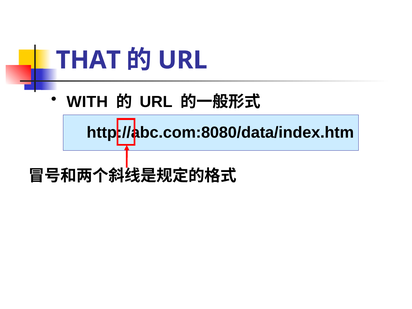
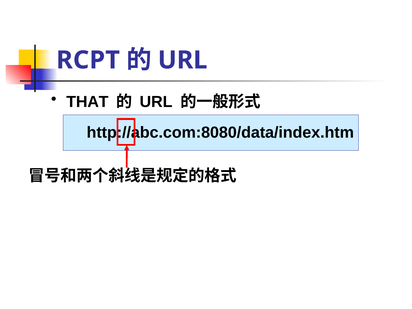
THAT: THAT -> RCPT (88, 60)
WITH: WITH -> THAT (87, 102)
